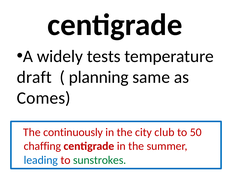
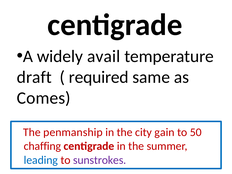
tests: tests -> avail (104, 56)
planning: planning -> required (99, 77)
continuously: continuously -> penmanship (73, 132)
club: club -> gain (165, 132)
sunstrokes colour: green -> purple (100, 160)
